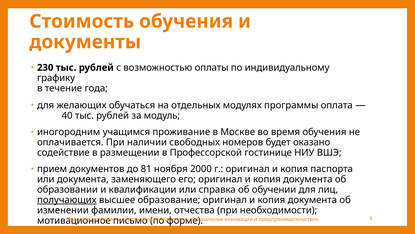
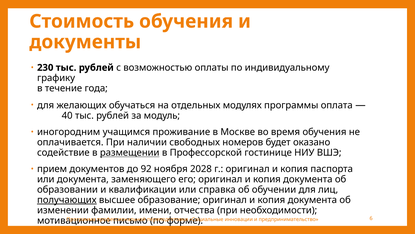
размещении underline: none -> present (130, 152)
81: 81 -> 92 (146, 169)
2000: 2000 -> 2028 (201, 169)
